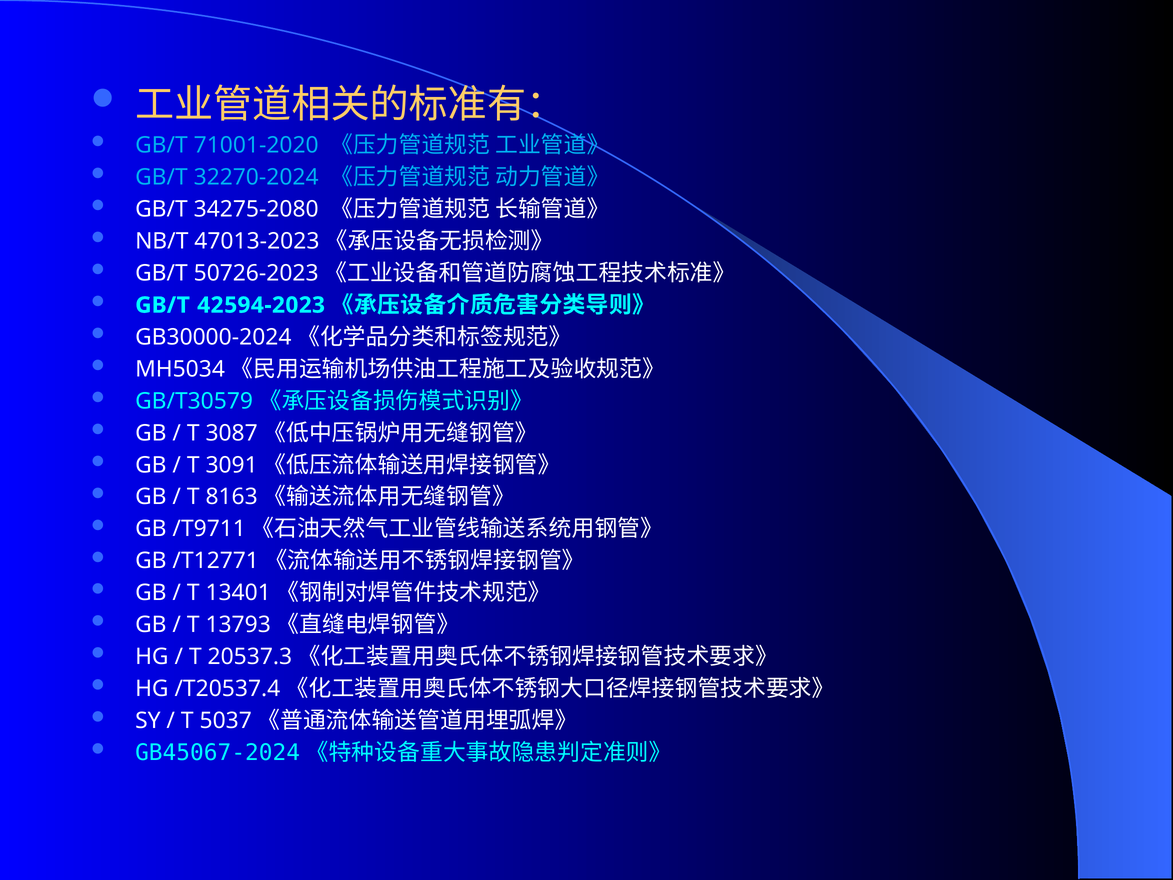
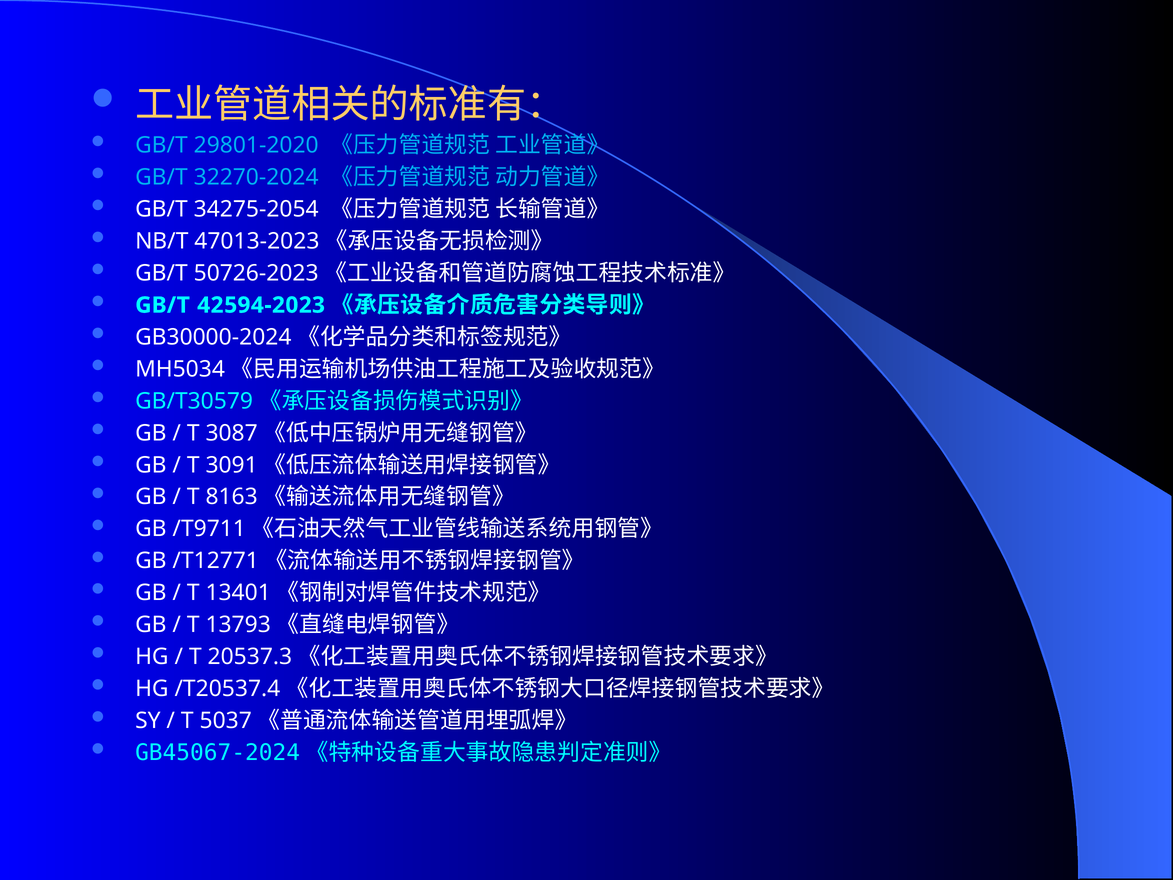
71001-2020: 71001-2020 -> 29801-2020 (256, 145)
34275-2080: 34275-2080 -> 34275-2054 (256, 209)
